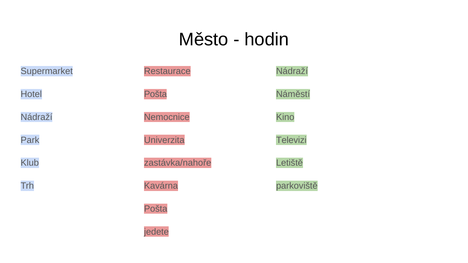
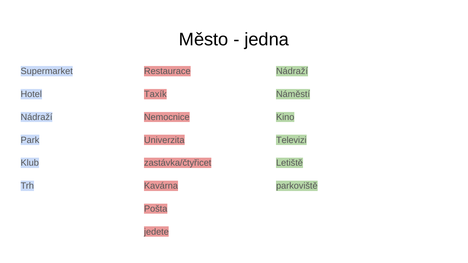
hodin: hodin -> jedna (267, 40)
Pošta: Pošta -> Taxík (155, 94)
zastávka/nahoře: zastávka/nahoře -> zastávka/čtyřicet (178, 163)
